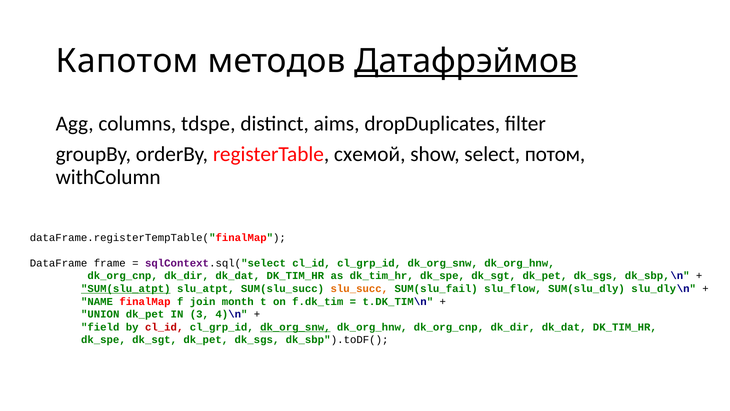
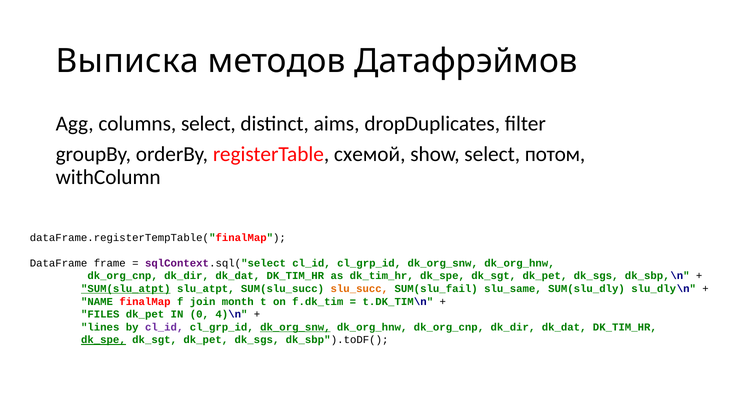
Капотом: Капотом -> Выписка (127, 61)
Датафрэймов underline: present -> none (466, 61)
columns tdspe: tdspe -> select (208, 123)
slu_flow: slu_flow -> slu_same (513, 288)
UNION: UNION -> FILES (100, 314)
3: 3 -> 0 (199, 314)
field: field -> lines (100, 327)
cl_id colour: red -> purple (164, 327)
dk_spe underline: none -> present (103, 340)
